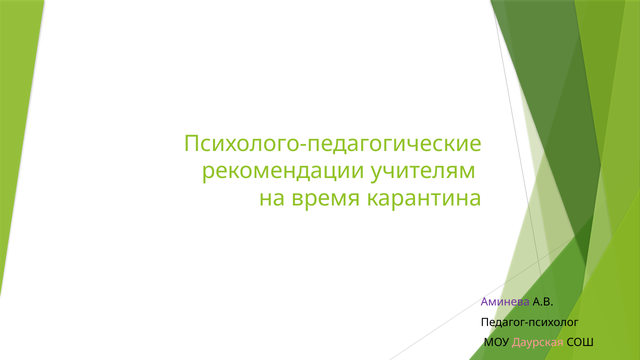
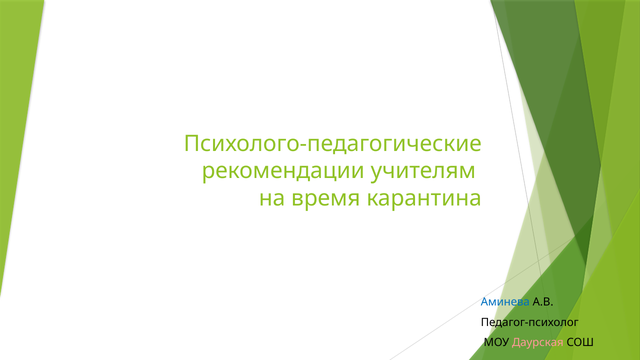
Аминева colour: purple -> blue (505, 302)
